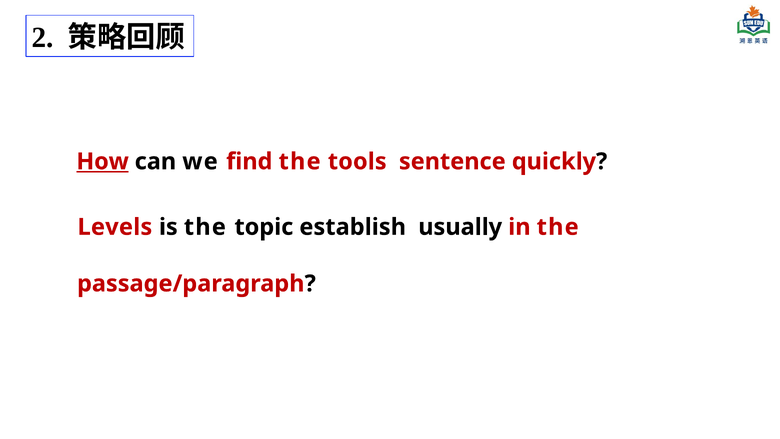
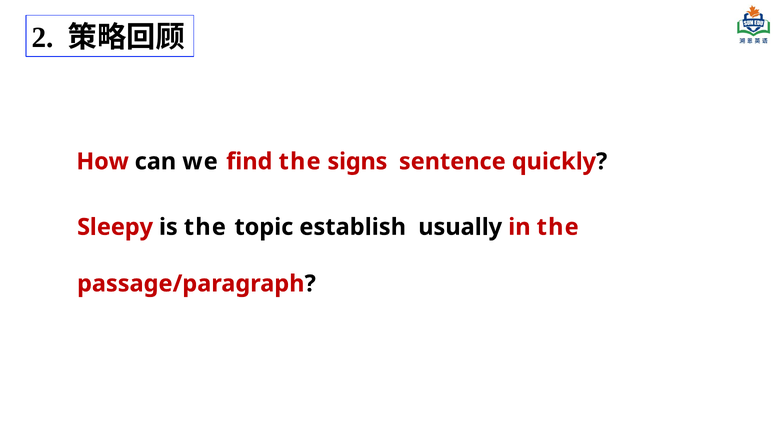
How underline: present -> none (103, 161)
tools: tools -> signs (357, 161)
Levels: Levels -> Sleepy (115, 227)
